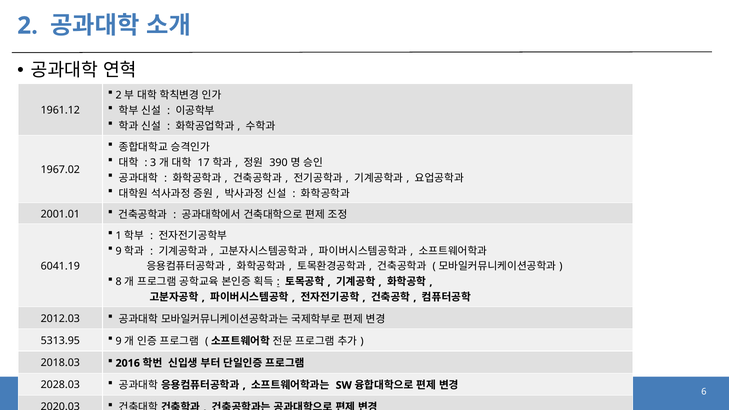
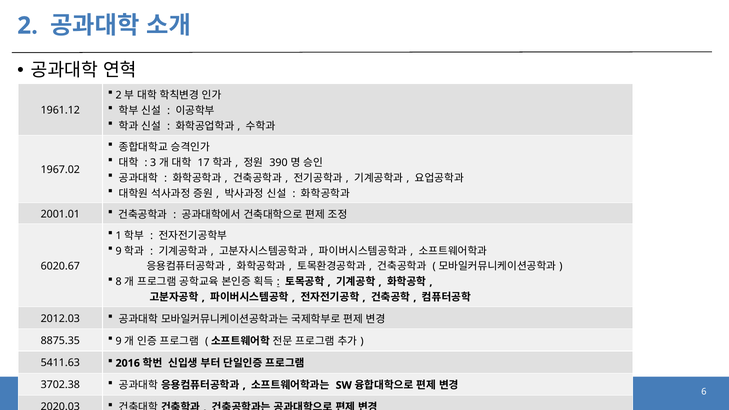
6041.19: 6041.19 -> 6020.67 (60, 266)
5313.95: 5313.95 -> 8875.35 (60, 341)
2018.03: 2018.03 -> 5411.63 (60, 363)
2028.03: 2028.03 -> 3702.38 (60, 385)
